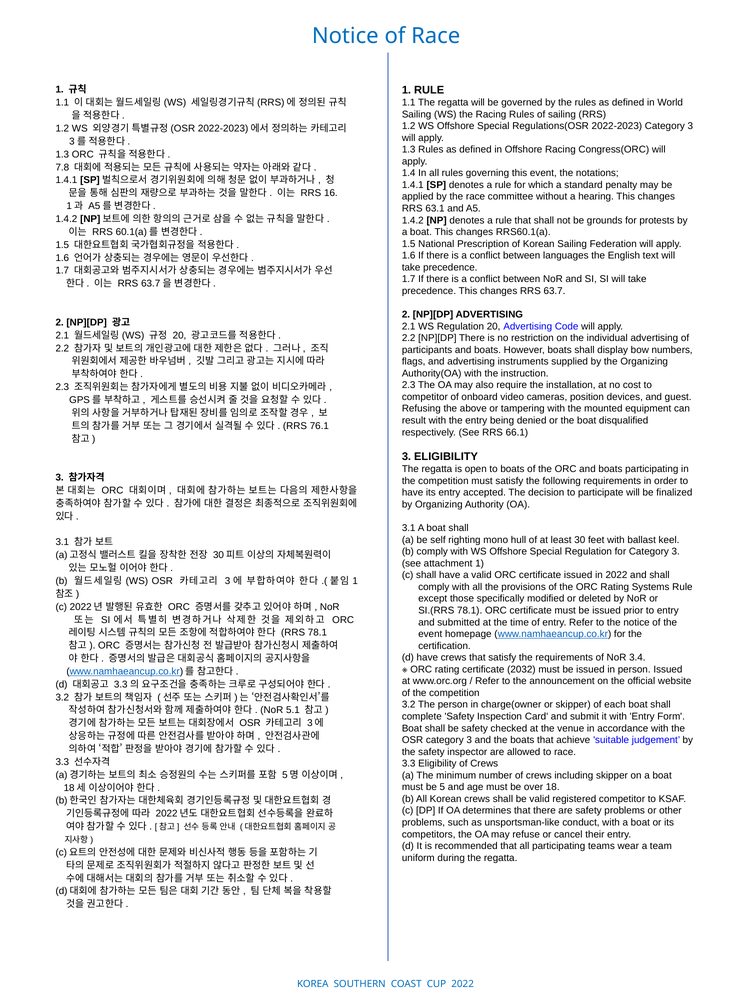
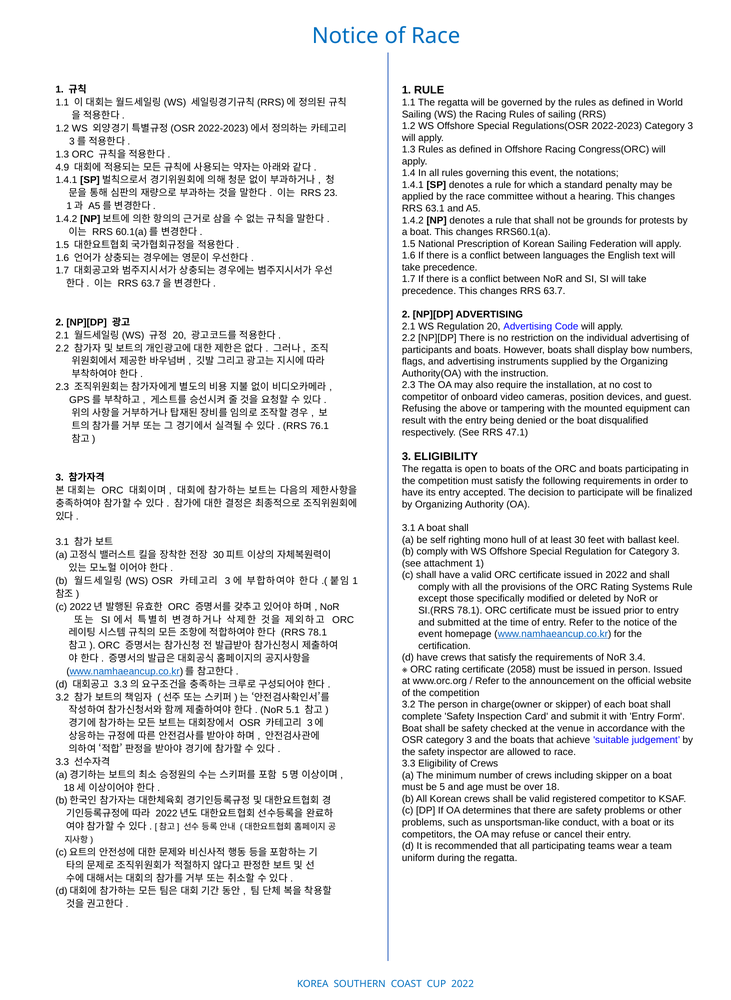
7.8: 7.8 -> 4.9 (62, 167)
16: 16 -> 23 (331, 193)
66.1: 66.1 -> 47.1 (517, 432)
2032: 2032 -> 2058 (521, 669)
